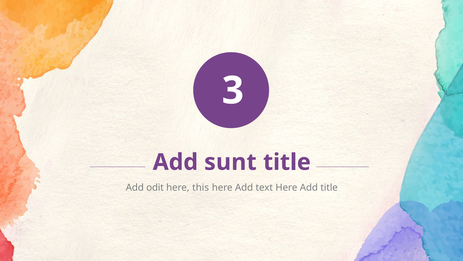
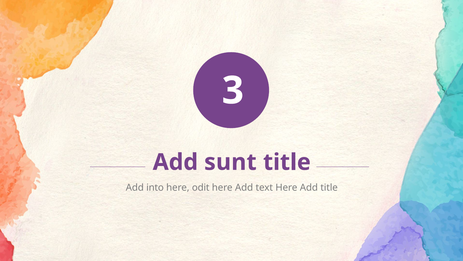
odit: odit -> into (155, 187)
this: this -> odit (201, 187)
